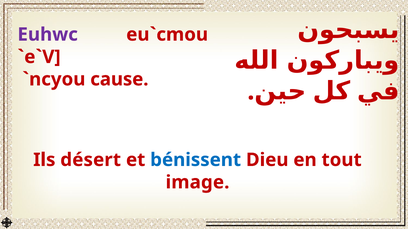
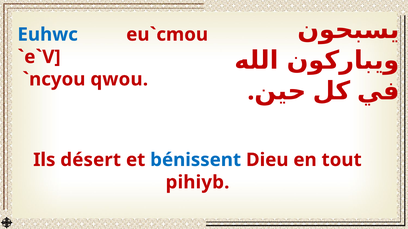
Euhwc colour: purple -> blue (48, 35)
cause: cause -> qwou (119, 79)
image: image -> pihiyb (197, 183)
